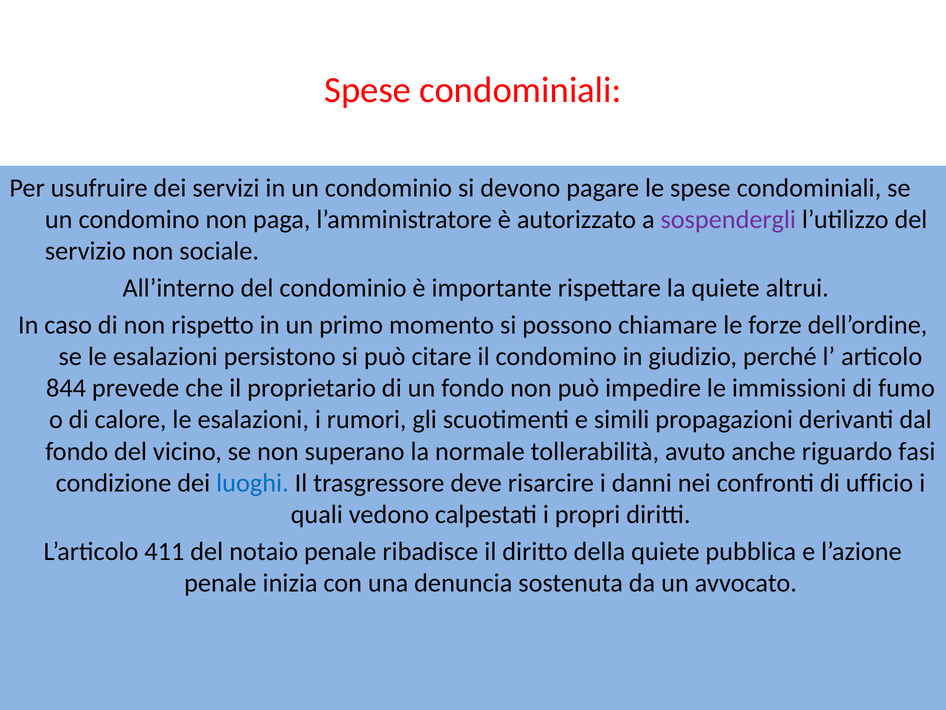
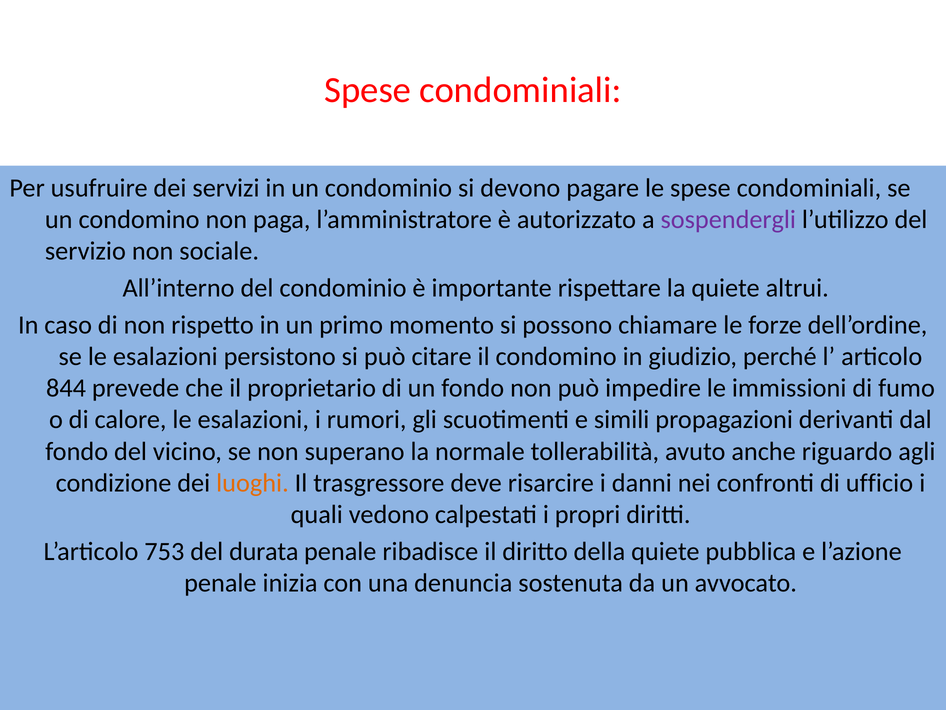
fasi: fasi -> agli (917, 451)
luoghi colour: blue -> orange (252, 483)
411: 411 -> 753 (164, 551)
notaio: notaio -> durata (264, 551)
